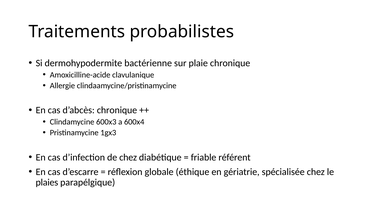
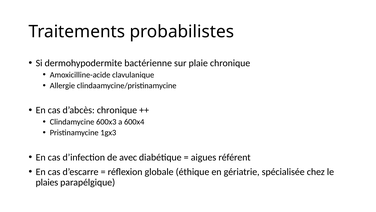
de chez: chez -> avec (128, 157)
friable: friable -> aigues (204, 157)
